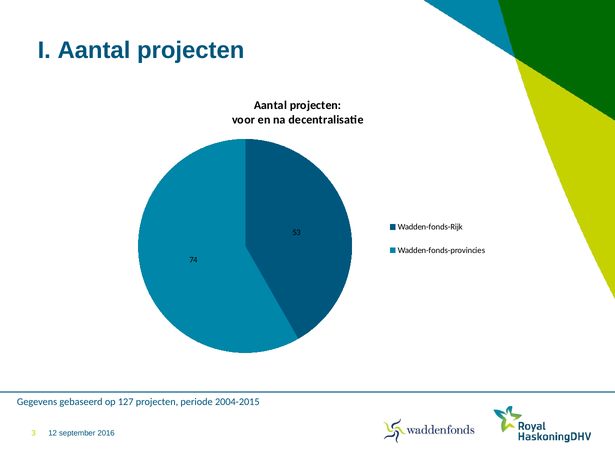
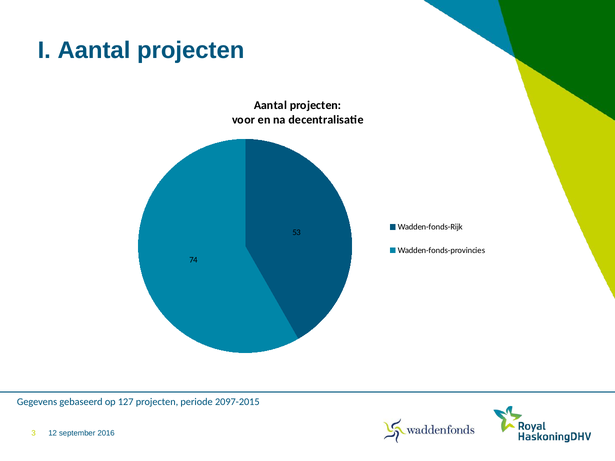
2004-2015: 2004-2015 -> 2097-2015 (237, 402)
